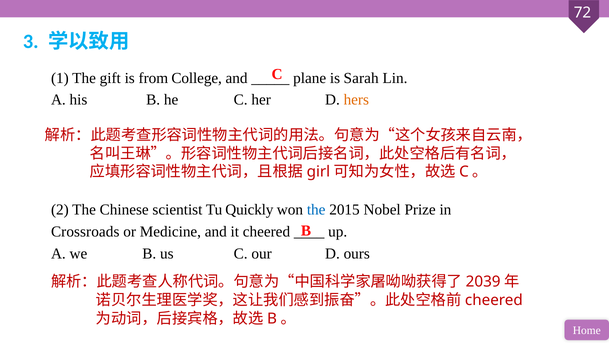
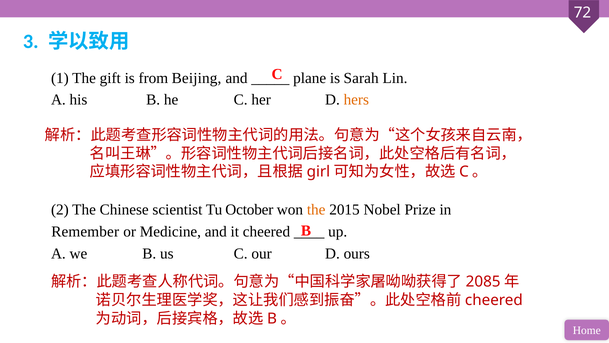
College: College -> Beijing (197, 78)
Quickly: Quickly -> October (249, 209)
the colour: blue -> orange (316, 209)
Crossroads: Crossroads -> Remember (85, 231)
2039: 2039 -> 2085 (483, 282)
